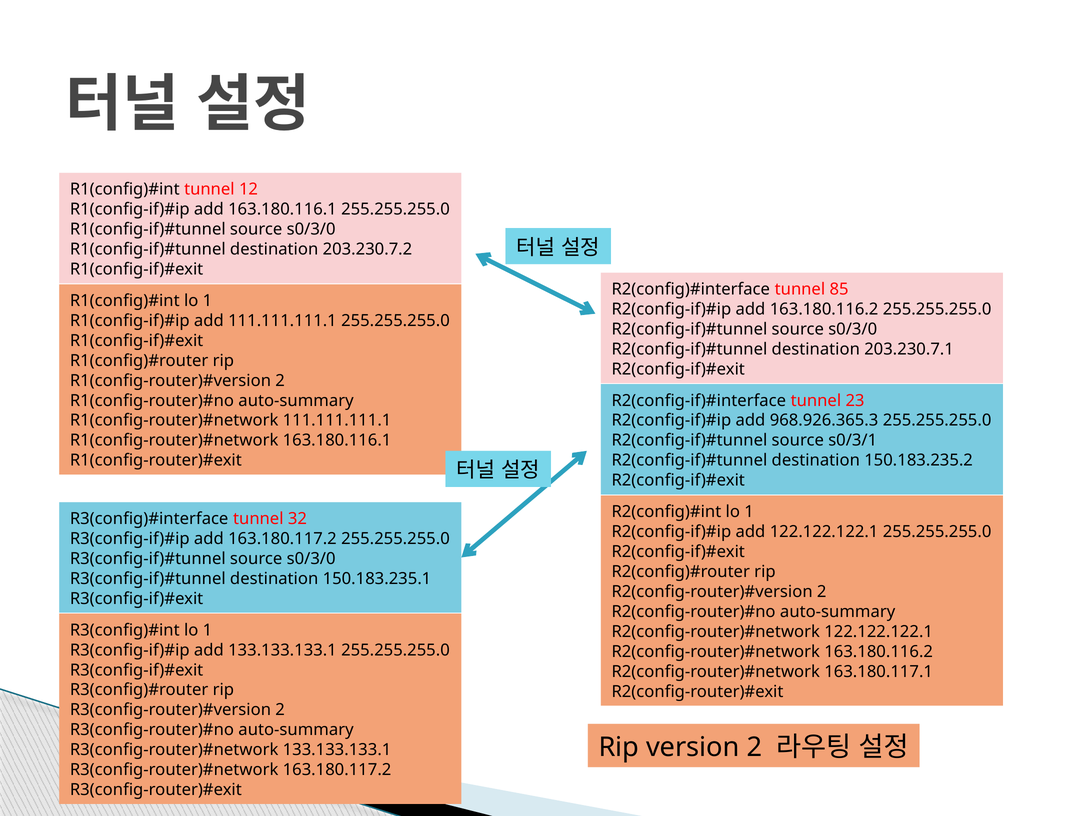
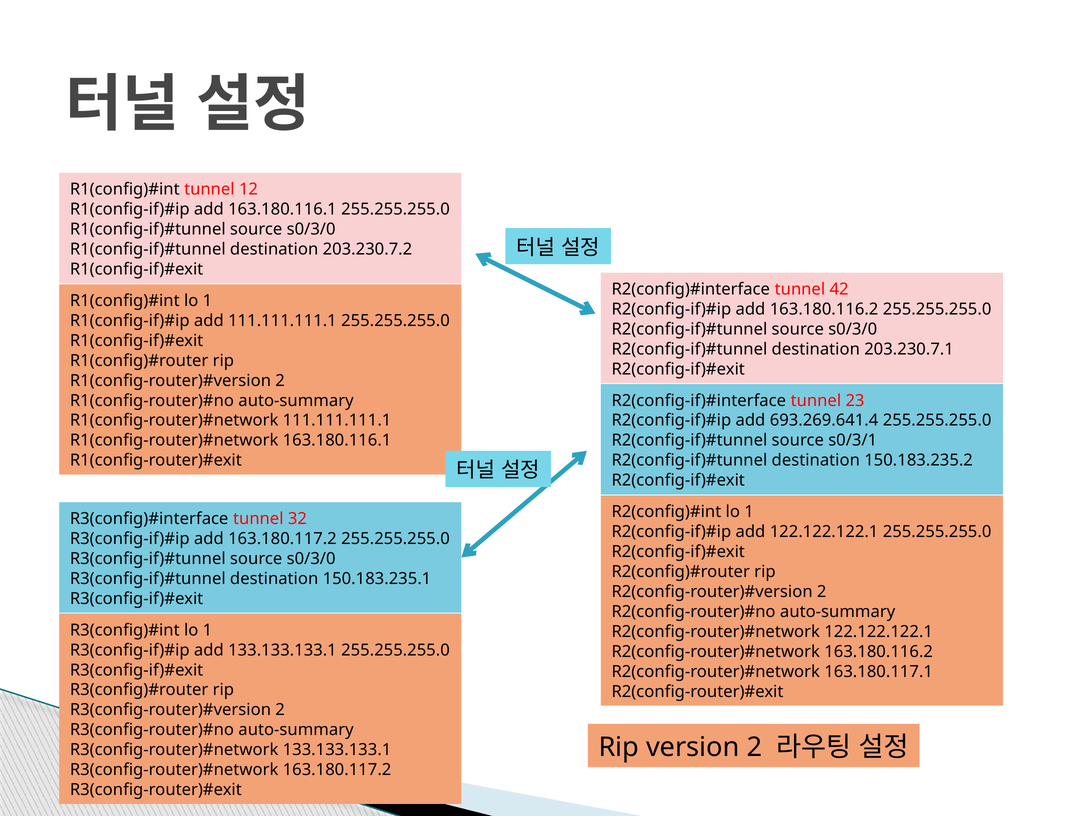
85: 85 -> 42 (839, 289)
968.926.365.3: 968.926.365.3 -> 693.269.641.4 (824, 421)
